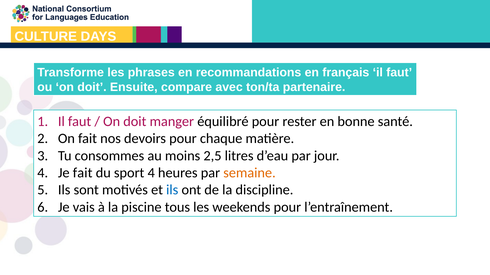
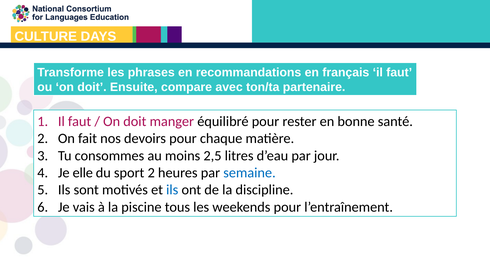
Je fait: fait -> elle (83, 173)
sport 4: 4 -> 2 (151, 173)
semaine colour: orange -> blue (249, 173)
